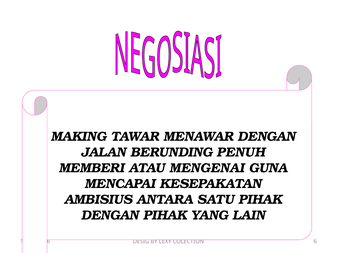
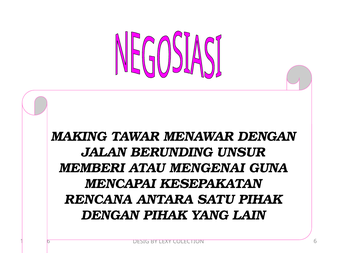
PENUH: PENUH -> UNSUR (241, 152)
AMBISIUS: AMBISIUS -> RENCANA (98, 199)
